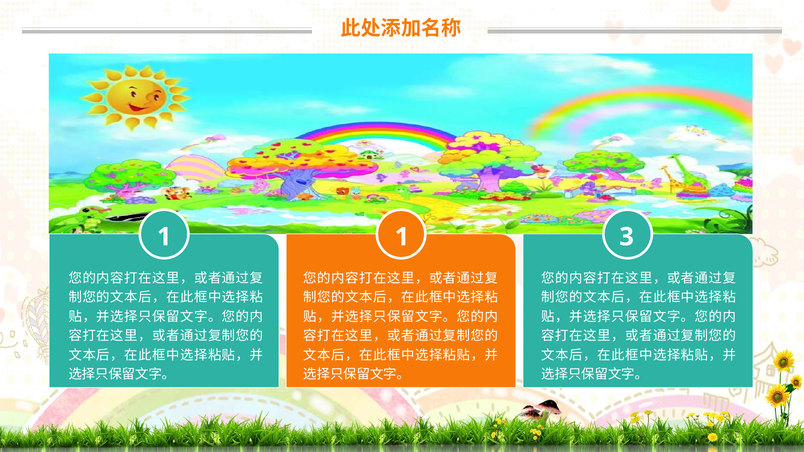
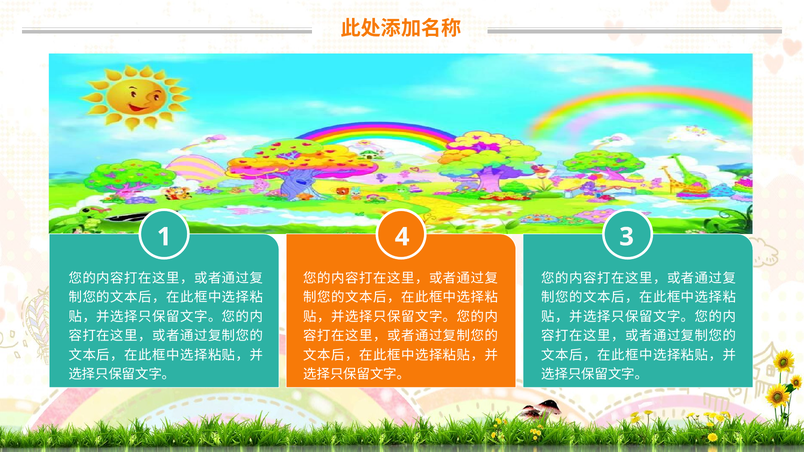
1 1: 1 -> 4 (402, 237)
